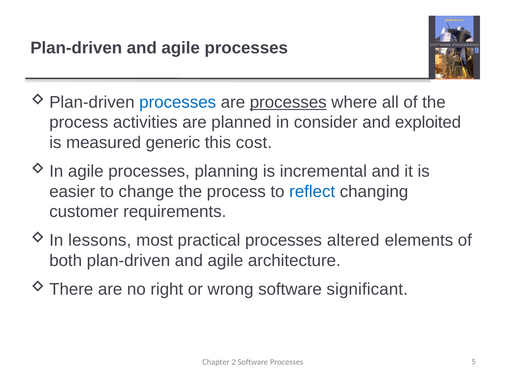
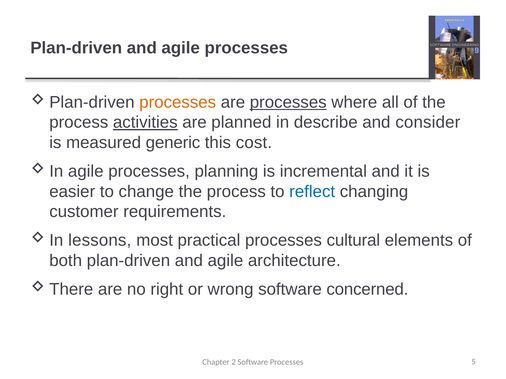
processes colour: blue -> orange (178, 102)
activities underline: none -> present (145, 123)
consider: consider -> describe (326, 123)
exploited: exploited -> consider (428, 123)
altered: altered -> cultural (353, 241)
significant: significant -> concerned (367, 290)
